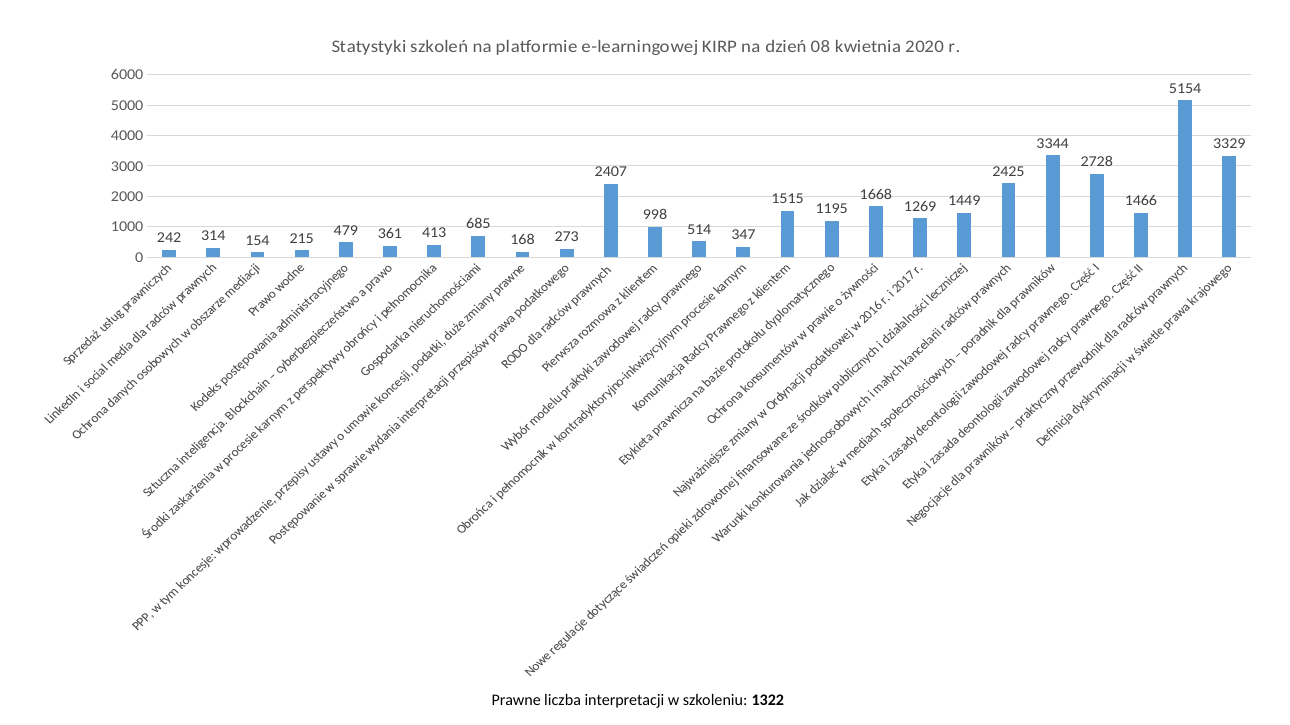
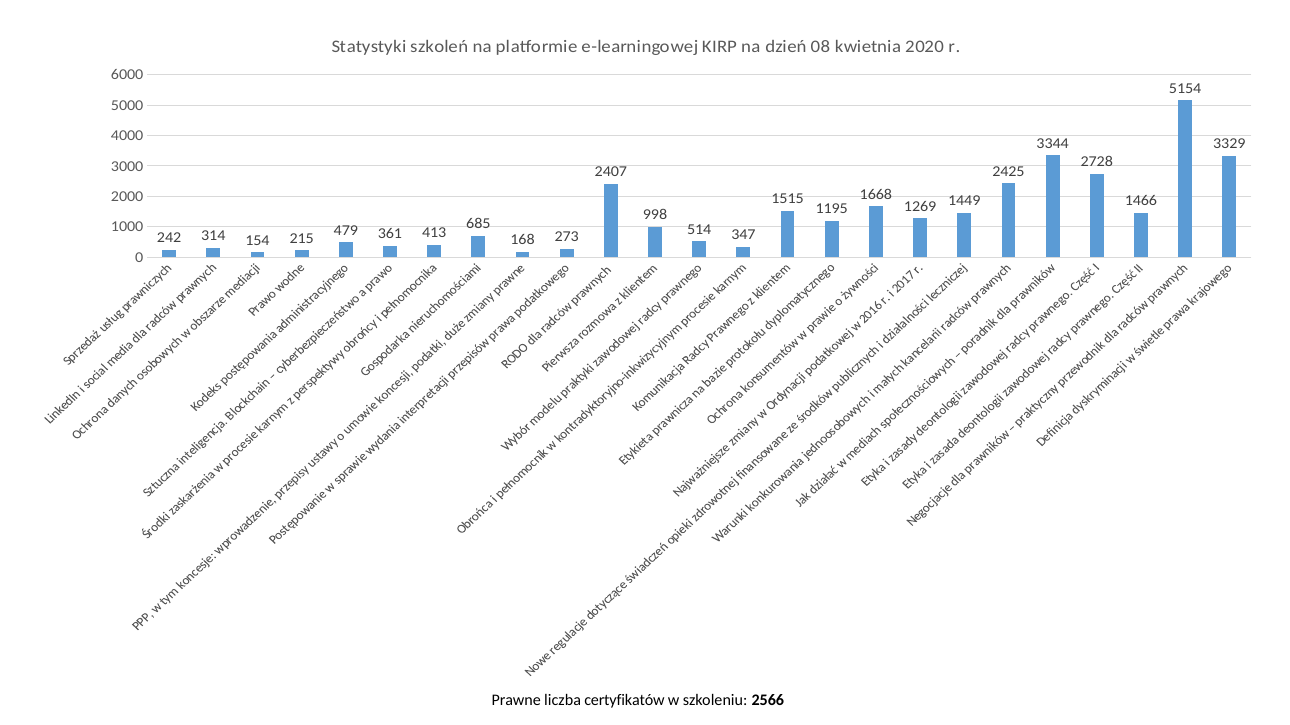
interpretacji: interpretacji -> certyfikatów (624, 701)
1322: 1322 -> 2566 (768, 701)
